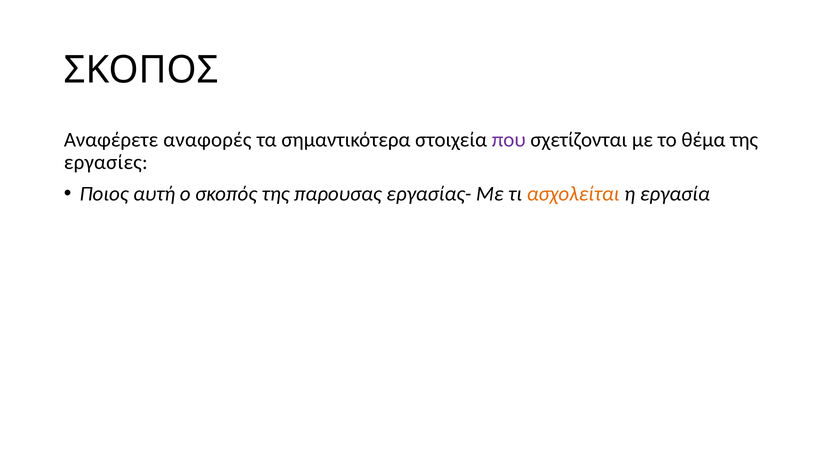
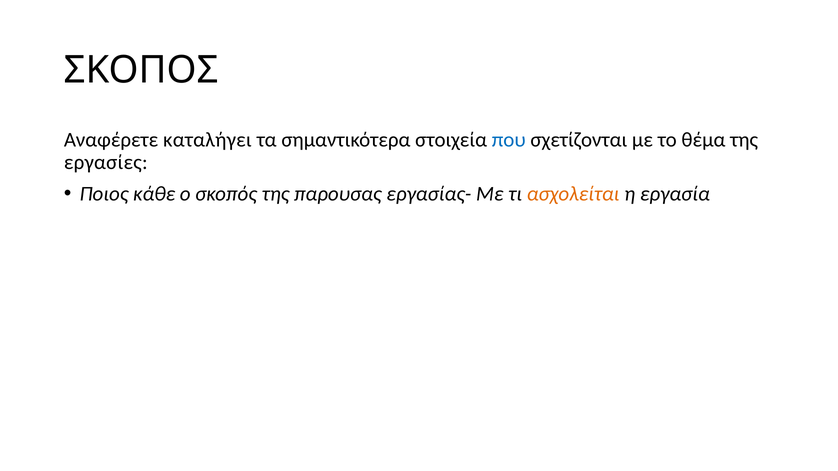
αναφορές: αναφορές -> καταλήγει (207, 140)
που colour: purple -> blue (509, 140)
αυτή: αυτή -> κάθε (154, 194)
